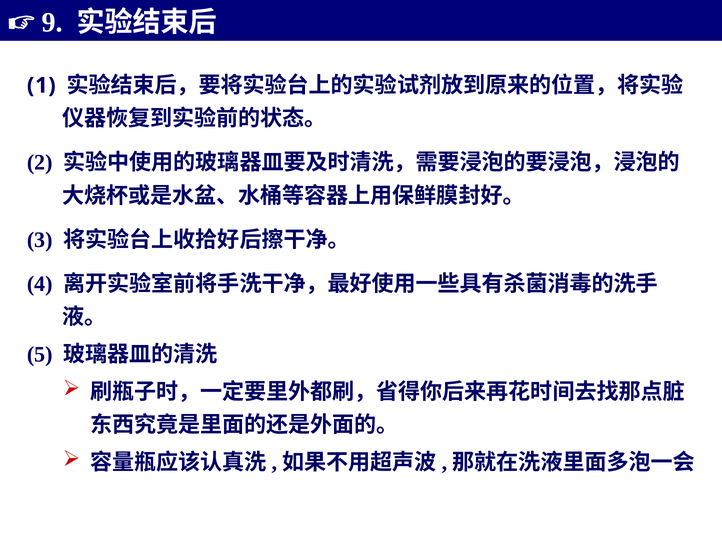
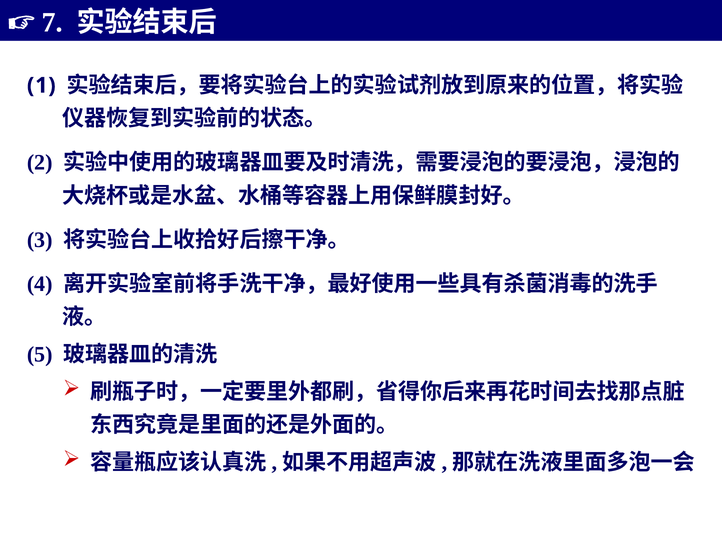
9: 9 -> 7 (52, 22)
